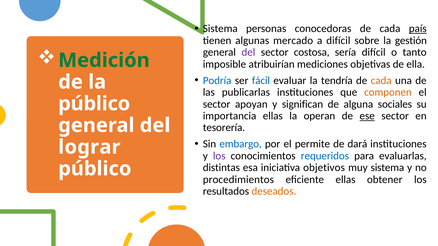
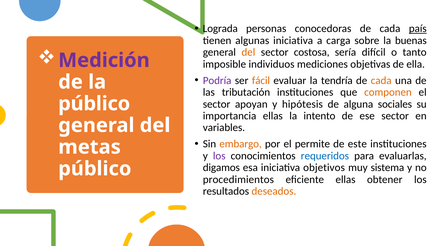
Sistema: Sistema -> Lograda (220, 29)
algunas mercado: mercado -> iniciativa (293, 41)
a difícil: difícil -> carga (338, 41)
gestión: gestión -> buenas (411, 41)
del colour: purple -> orange (248, 52)
Medición colour: green -> purple (104, 60)
atribuirían: atribuirían -> individuos (272, 64)
Podría colour: blue -> purple (217, 81)
fácil colour: blue -> orange (261, 81)
publicarlas: publicarlas -> tributación (246, 92)
significan: significan -> hipótesis (302, 104)
operan: operan -> intento (319, 116)
ese underline: present -> none (367, 116)
tesorería: tesorería -> variables (224, 128)
embargo colour: blue -> orange (241, 144)
dará: dará -> este (357, 144)
lograr: lograr -> metas (89, 147)
distintas: distintas -> digamos (221, 168)
